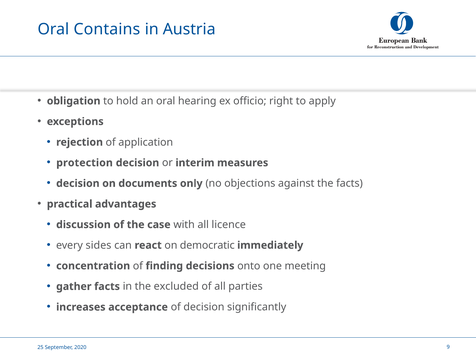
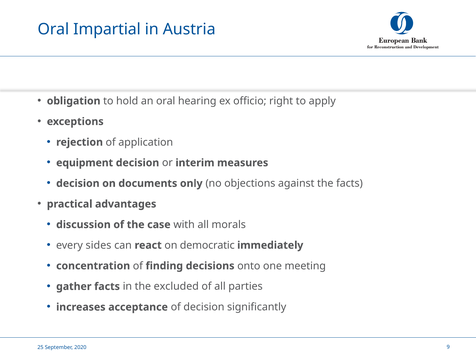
Contains: Contains -> Impartial (107, 29)
protection: protection -> equipment (85, 163)
licence: licence -> morals (229, 225)
